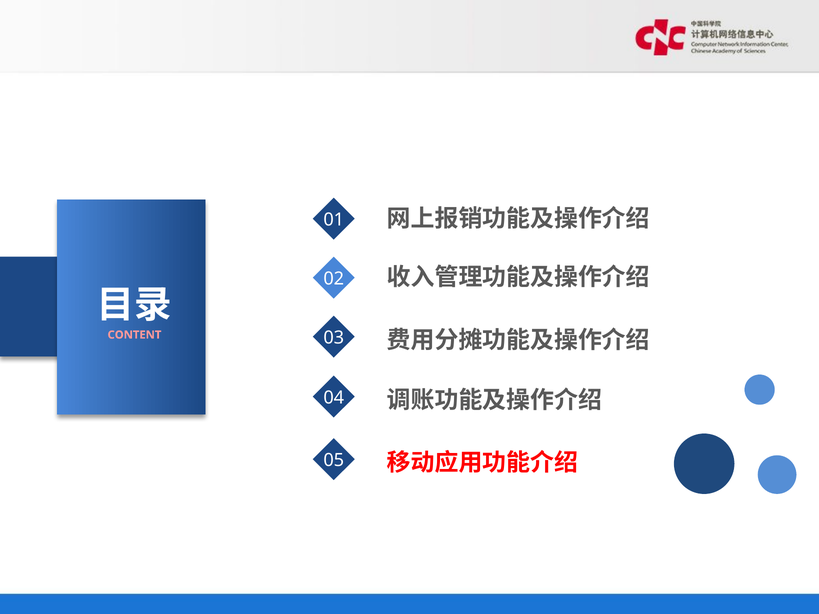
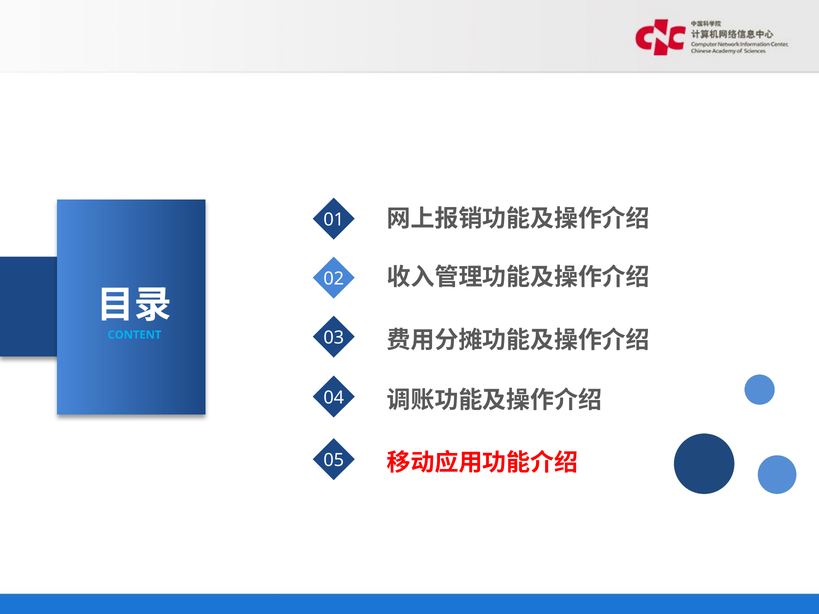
CONTENT colour: pink -> light blue (134, 335)
